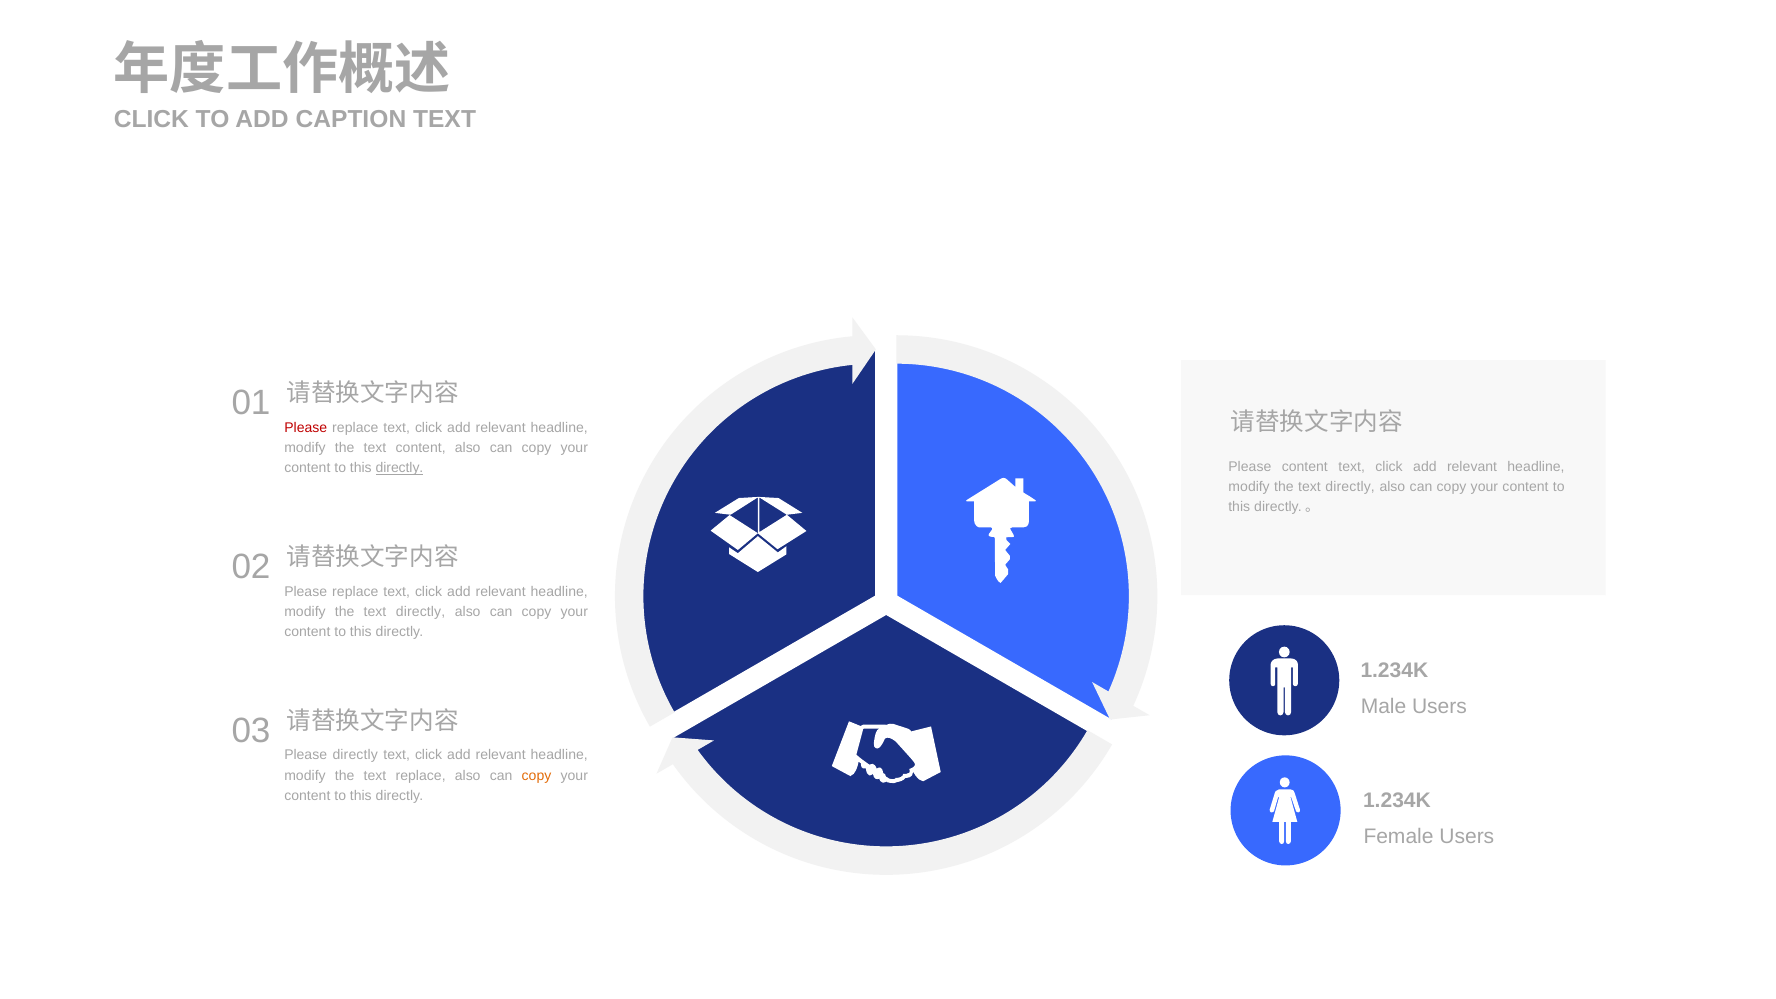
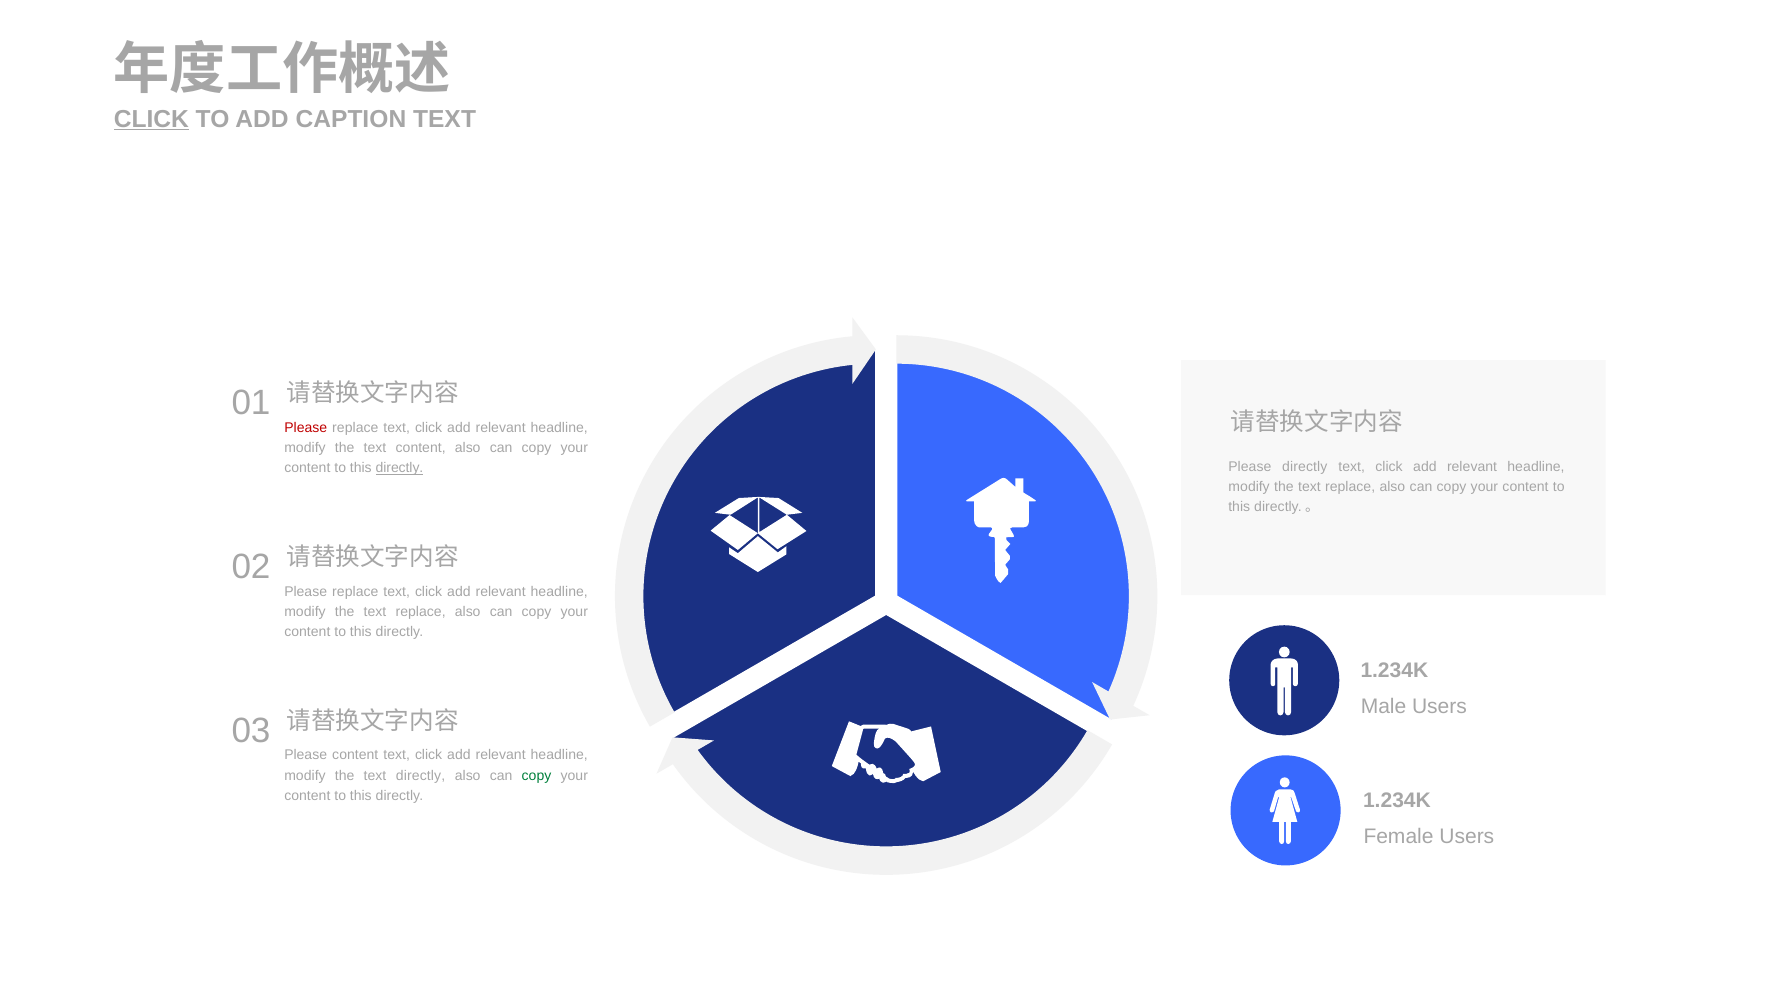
CLICK underline: none -> present (151, 119)
Please content: content -> directly (1305, 467)
directly: directly -> replace (1350, 487)
directly: directly -> replace (421, 612)
Please directly: directly -> content (355, 755)
text replace: replace -> directly (421, 775)
copy colour: orange -> green (537, 775)
